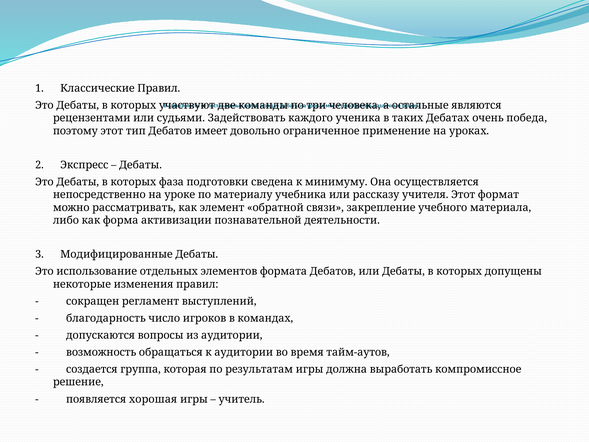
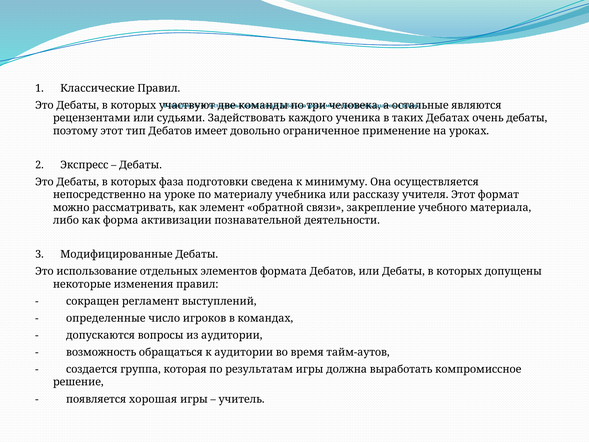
очень победа: победа -> дебаты (527, 118)
благодарность: благодарность -> определенные (106, 318)
